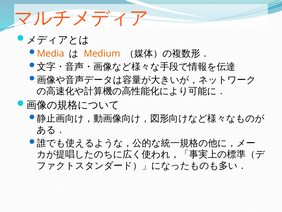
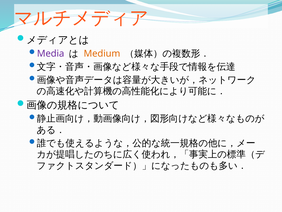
Media colour: orange -> purple (51, 53)
